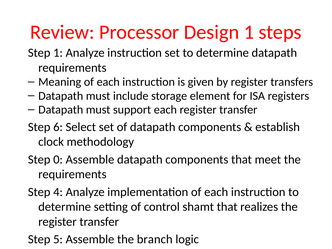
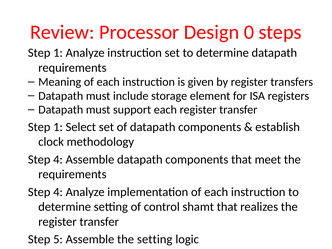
Design 1: 1 -> 0 (249, 32)
6: 6 -> 1 (58, 127)
0: 0 -> 4 (58, 159)
the branch: branch -> setting (155, 239)
